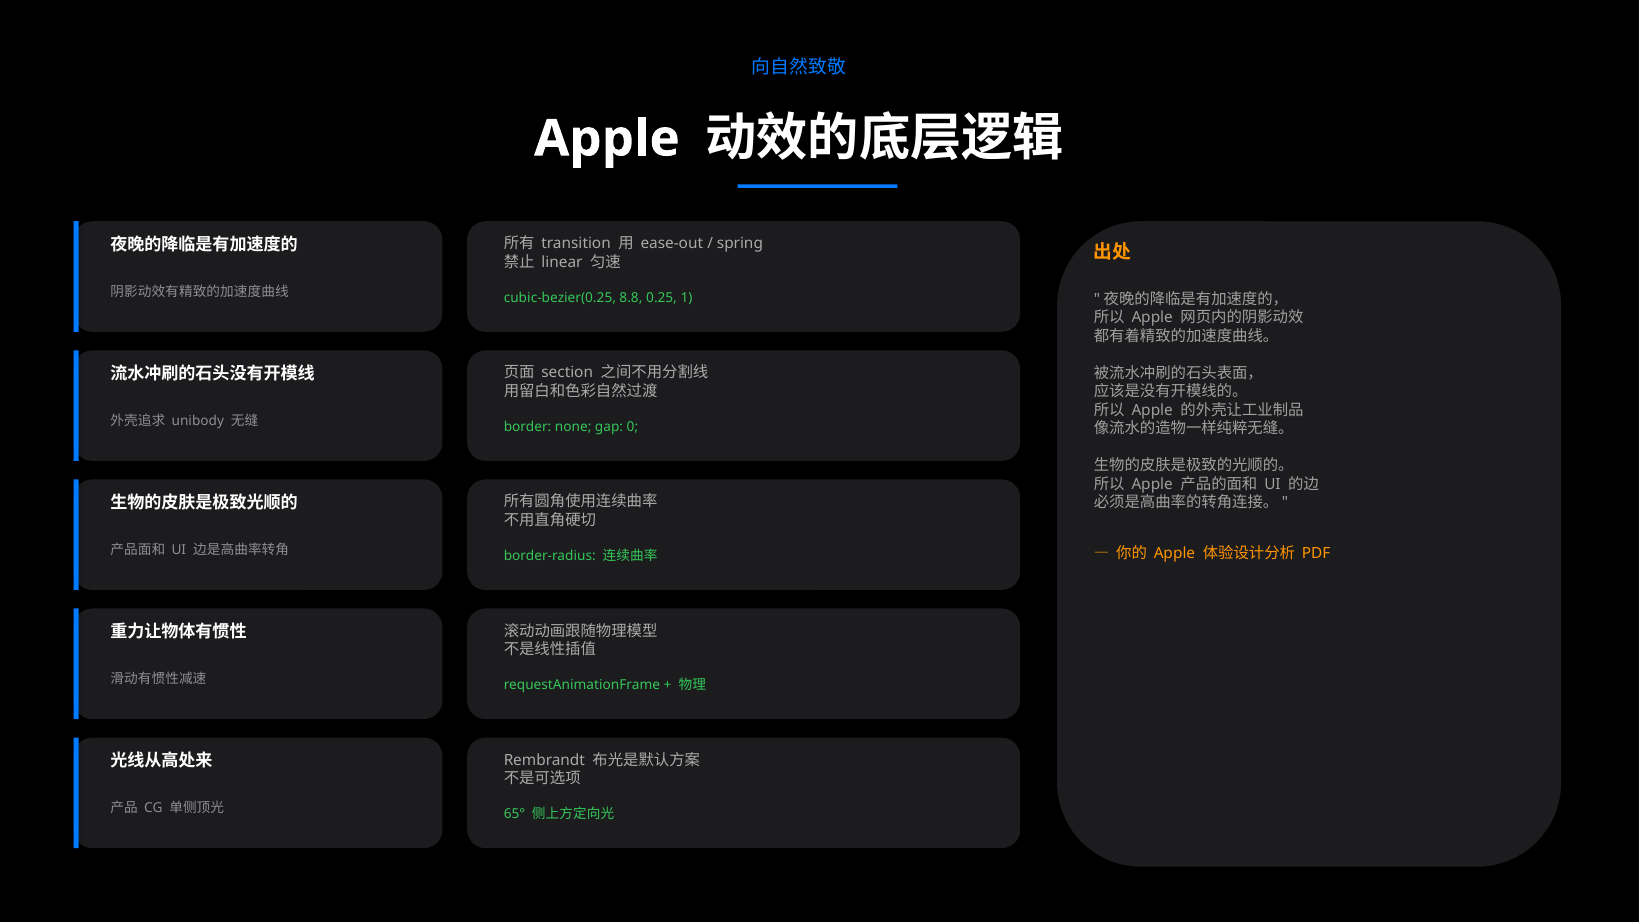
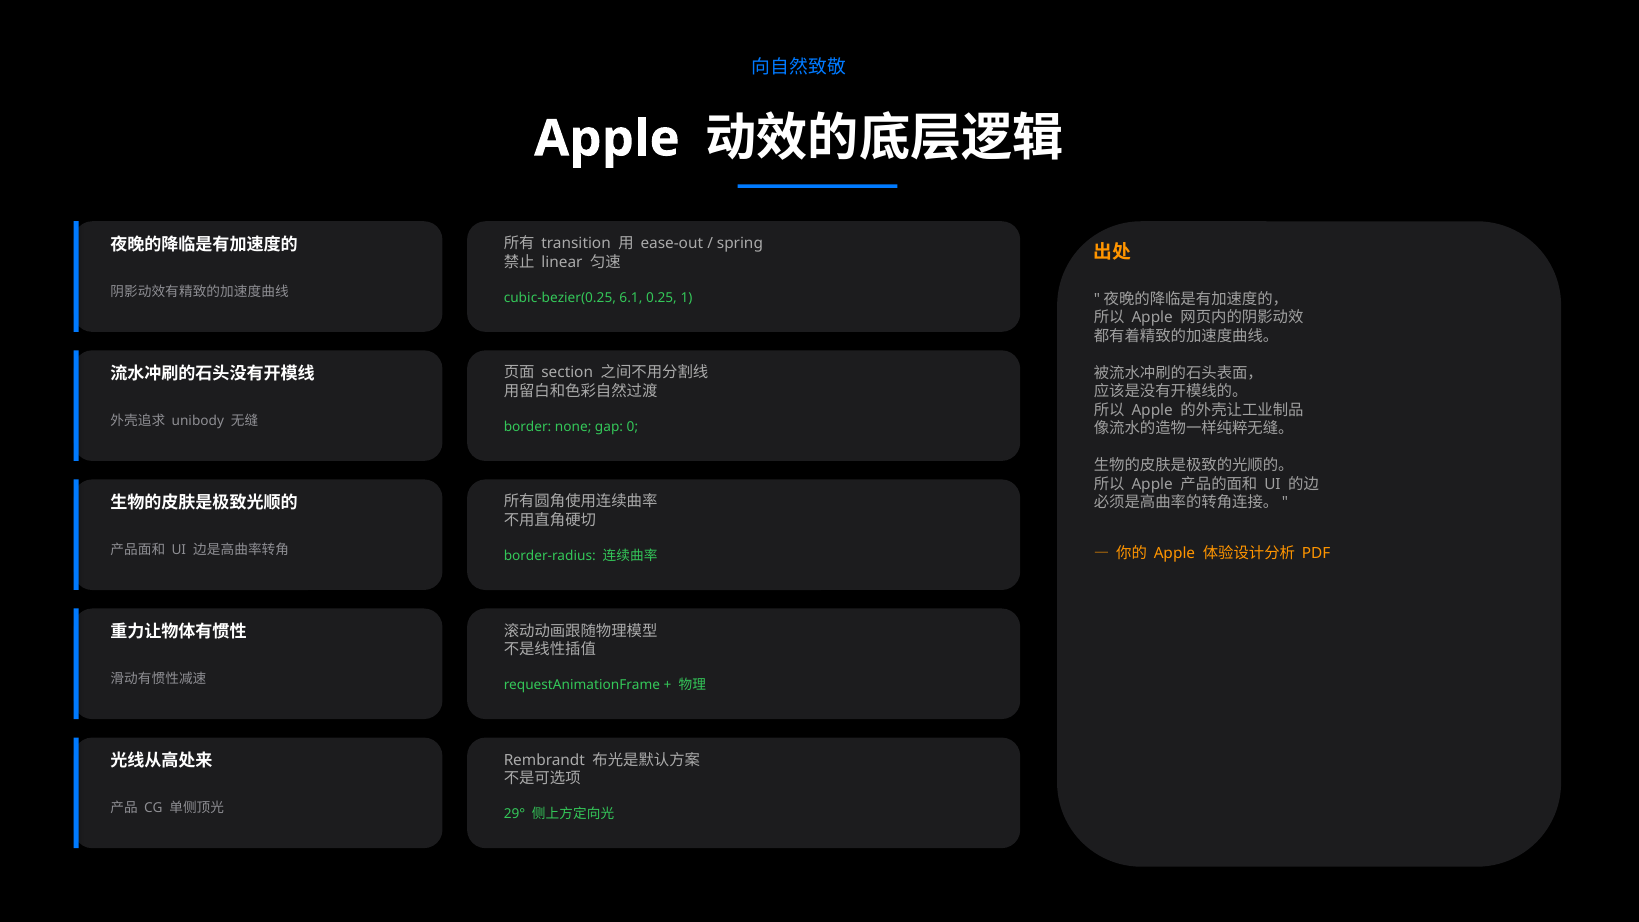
8.8: 8.8 -> 6.1 (631, 298)
65°: 65° -> 29° (514, 814)
